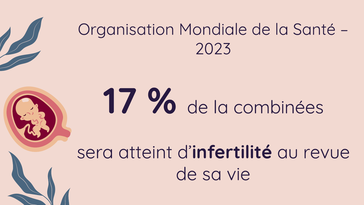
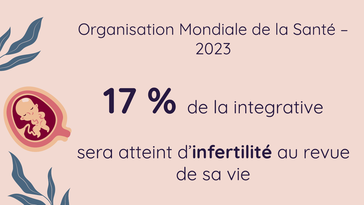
combinées: combinées -> integrative (278, 107)
